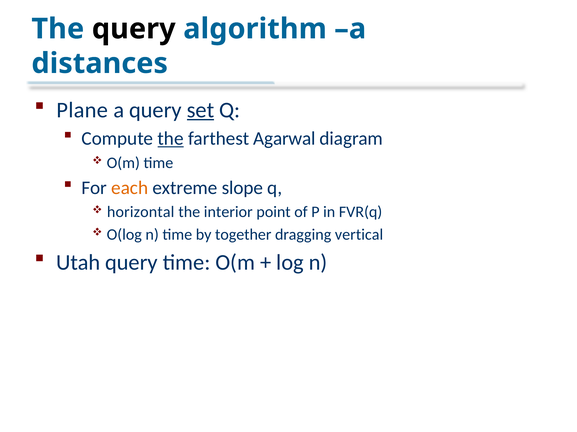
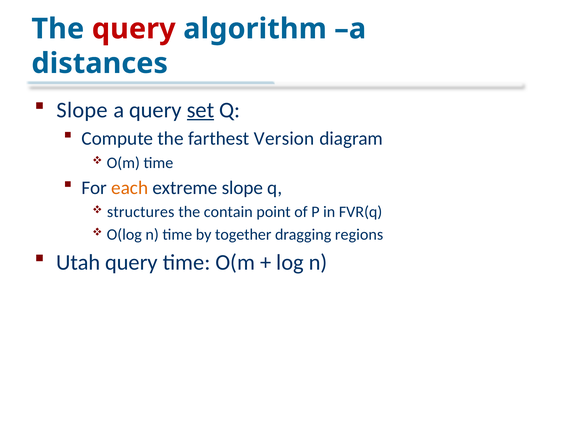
query colour: black -> red (134, 29)
Plane: Plane -> Slope (82, 110)
the underline: present -> none (171, 139)
Agarwal: Agarwal -> Version (284, 139)
horizontal: horizontal -> structures (141, 212)
interior: interior -> contain (228, 212)
vertical: vertical -> regions (359, 235)
